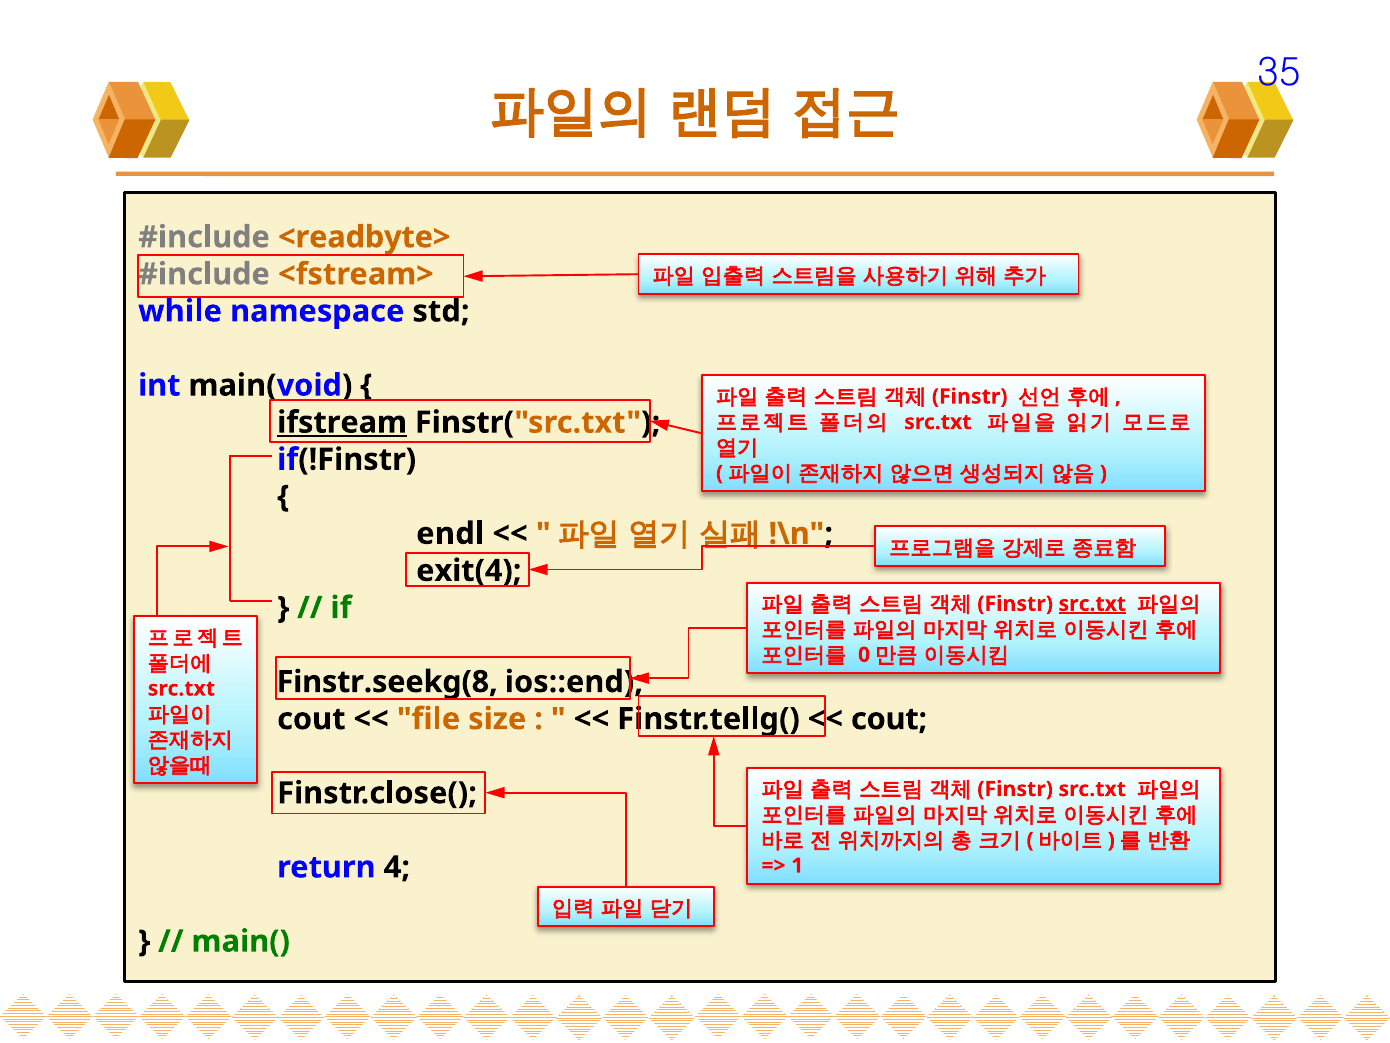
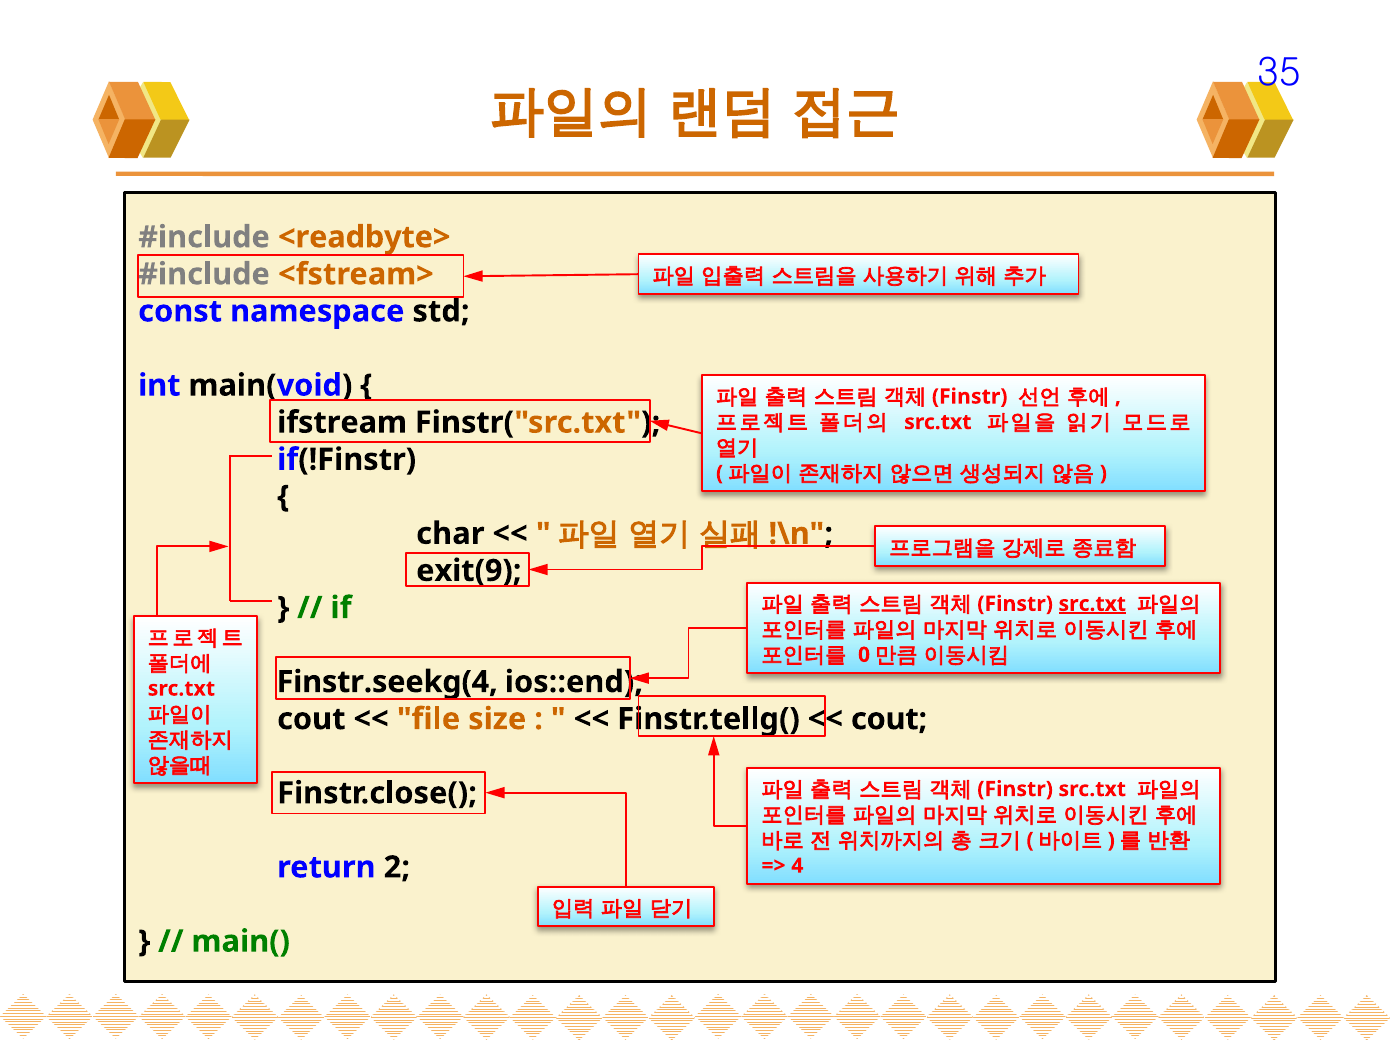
while: while -> const (180, 311)
ifstream underline: present -> none (342, 422)
endl: endl -> char (450, 533)
exit(4: exit(4 -> exit(9 (469, 570)
Finstr.seekg(8: Finstr.seekg(8 -> Finstr.seekg(4 (387, 682)
4: 4 -> 2 (397, 867)
1: 1 -> 4 (797, 865)
